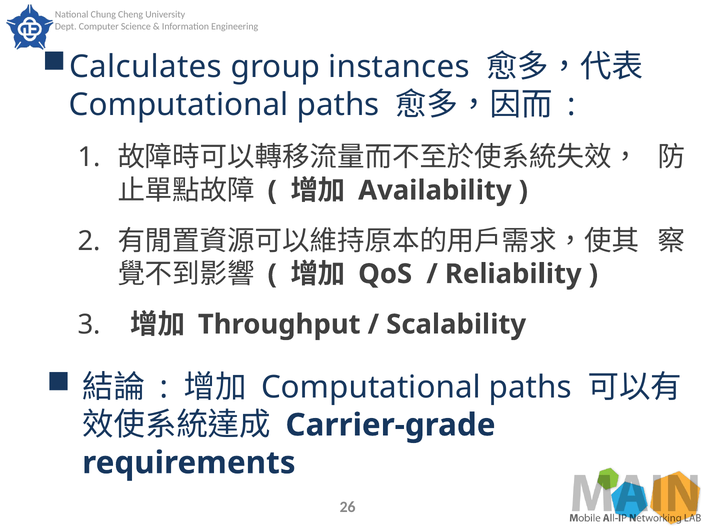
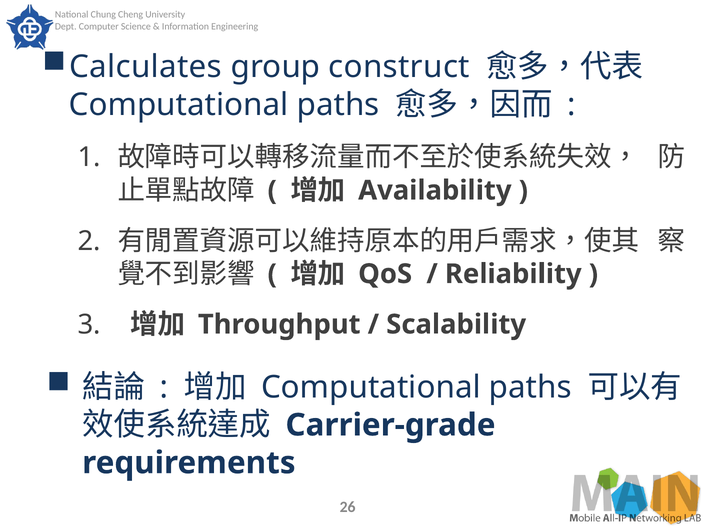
instances: instances -> construct (399, 67)
